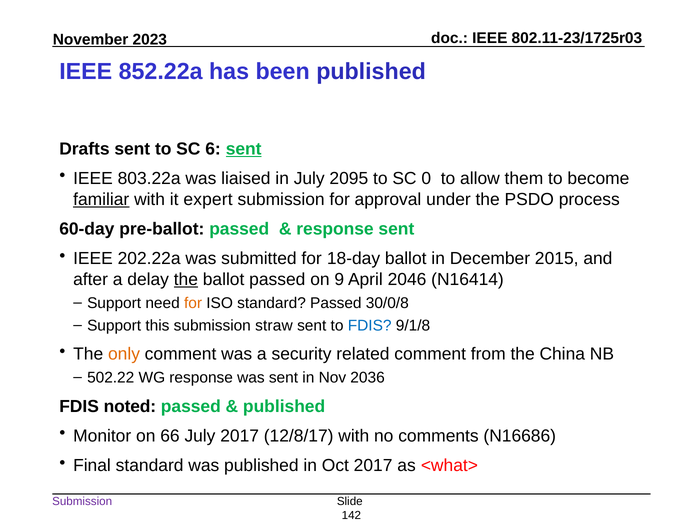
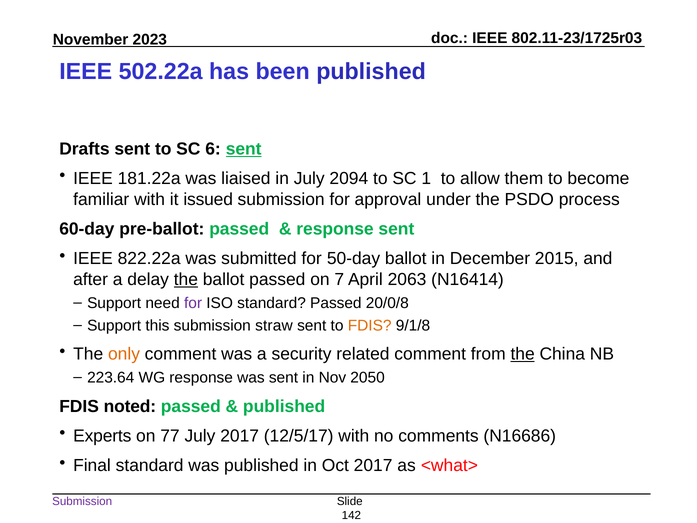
852.22a: 852.22a -> 502.22a (161, 71)
803.22a: 803.22a -> 181.22a (149, 178)
2095: 2095 -> 2094 (349, 178)
0: 0 -> 1 (426, 178)
familiar underline: present -> none (101, 199)
expert: expert -> issued (208, 199)
202.22a: 202.22a -> 822.22a (149, 259)
18-day: 18-day -> 50-day (354, 259)
9: 9 -> 7 (339, 279)
2046: 2046 -> 2063 (407, 279)
for colour: orange -> purple (193, 303)
30/0/8: 30/0/8 -> 20/0/8 (387, 303)
FDIS colour: blue -> orange (370, 325)
the underline: none -> present (523, 354)
502.22: 502.22 -> 223.64 (111, 378)
2036: 2036 -> 2050 (368, 378)
Monitor: Monitor -> Experts (102, 436)
66: 66 -> 77 (170, 436)
12/8/17: 12/8/17 -> 12/5/17 (299, 436)
